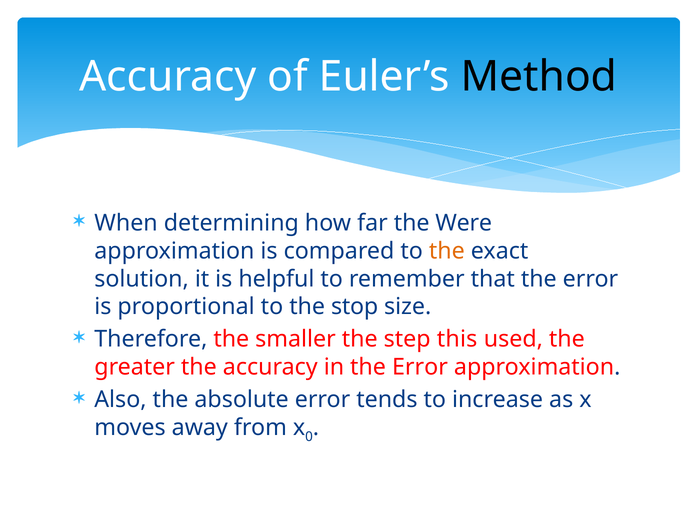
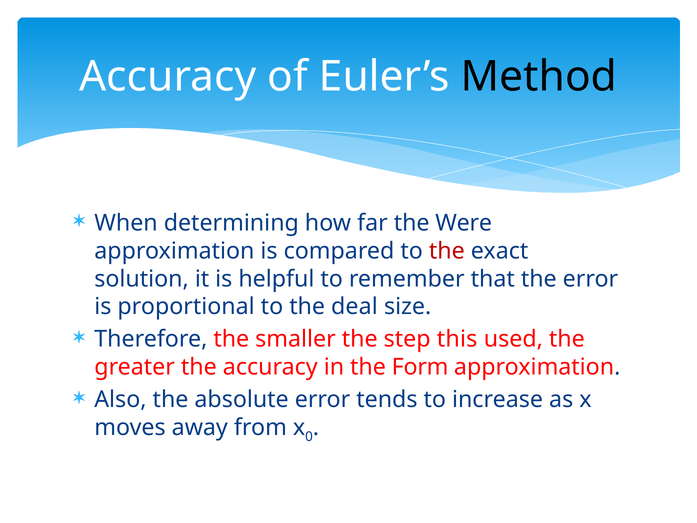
the colour: orange -> red (447, 251)
stop: stop -> deal (354, 307)
in the Error: Error -> Form (420, 367)
